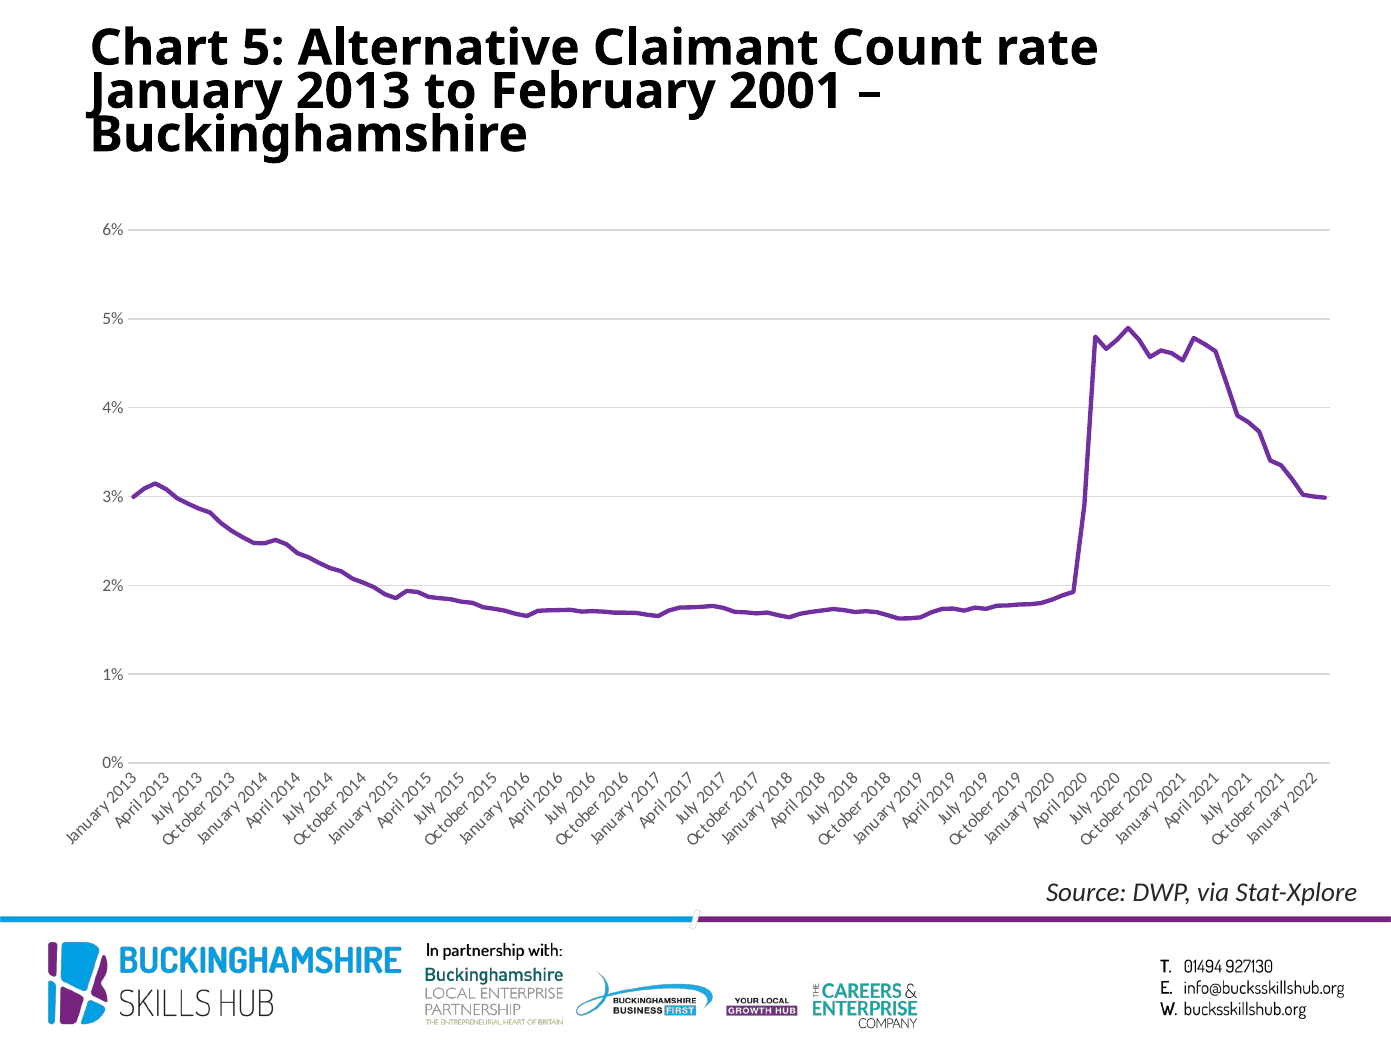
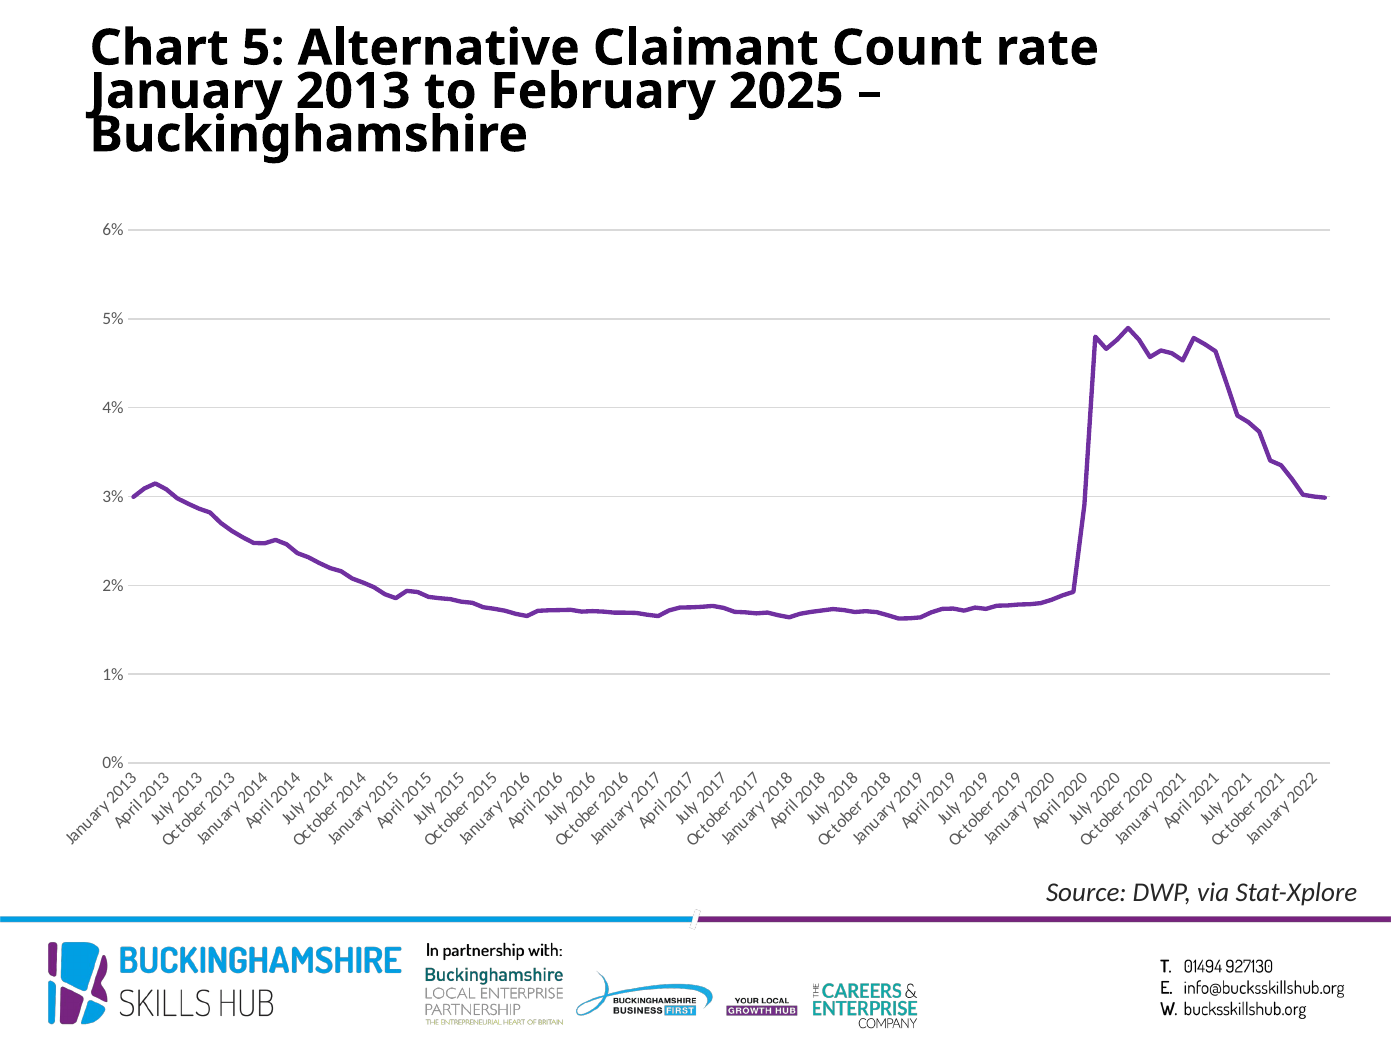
2001: 2001 -> 2025 (786, 91)
